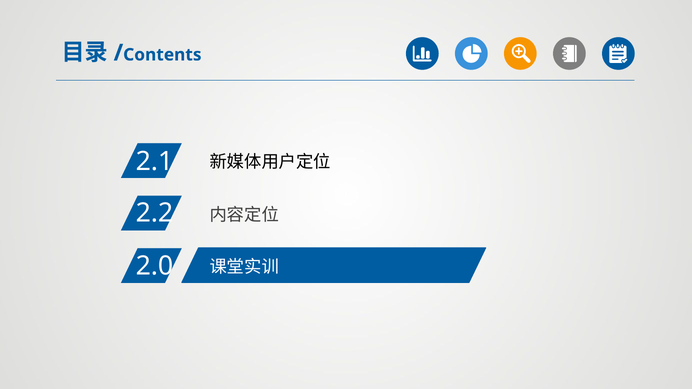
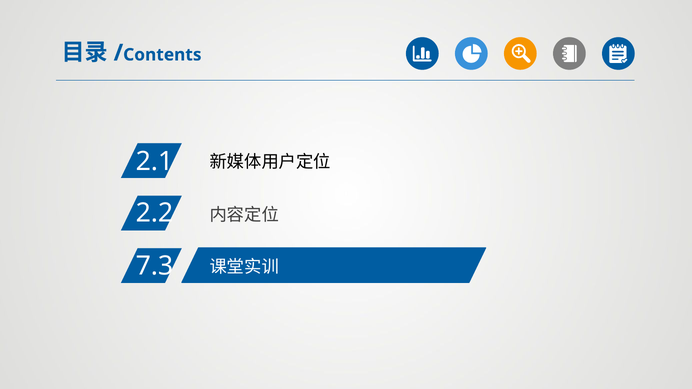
2.0: 2.0 -> 7.3 (154, 266)
